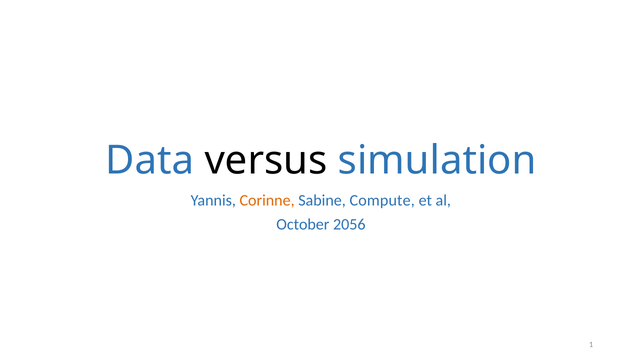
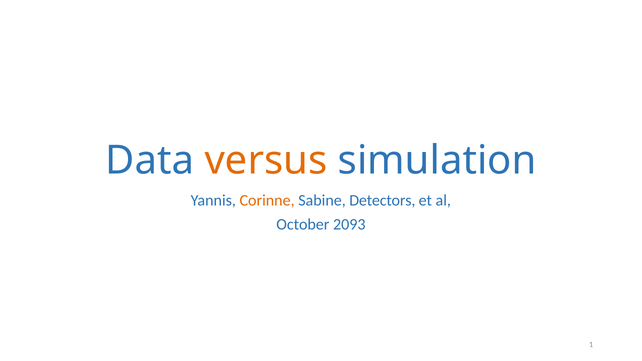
versus colour: black -> orange (266, 160)
Compute: Compute -> Detectors (382, 201)
2056: 2056 -> 2093 (349, 225)
